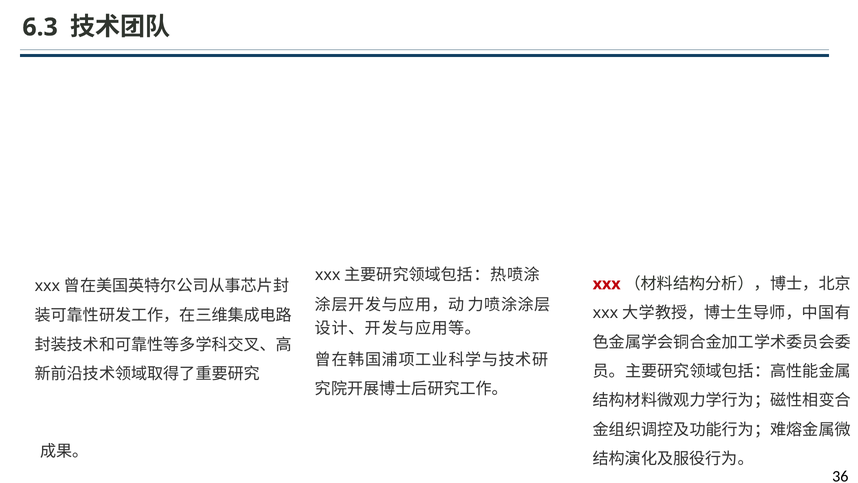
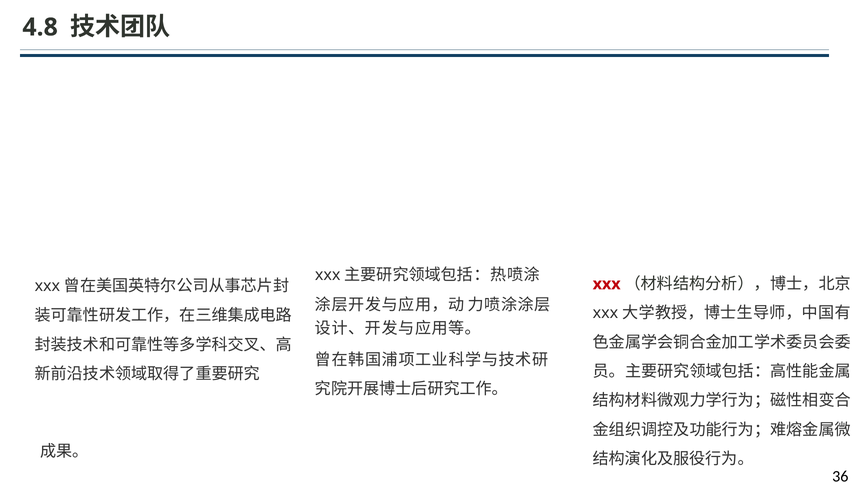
6.3: 6.3 -> 4.8 (40, 27)
